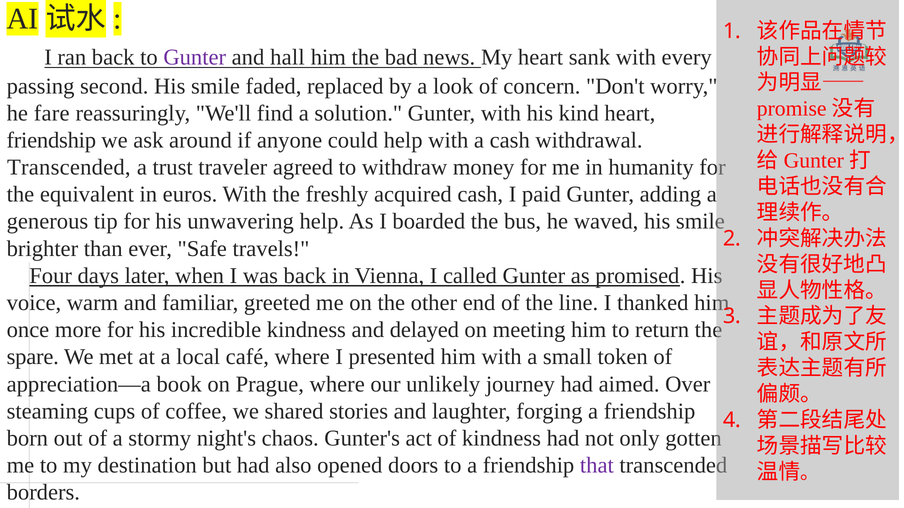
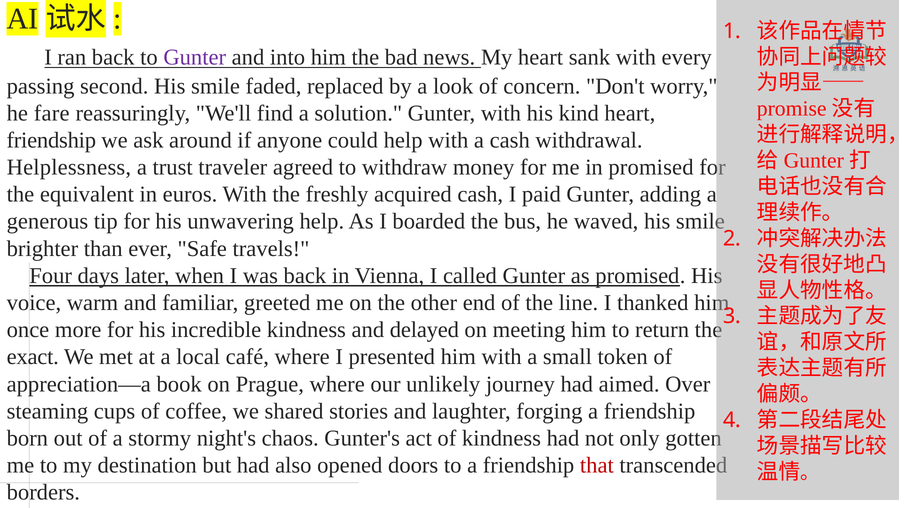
hall: hall -> into (288, 58)
Transcended: Transcended -> Helplessness (69, 168)
in humanity: humanity -> promised (651, 168)
spare: spare -> exact (33, 357)
that colour: purple -> red (597, 466)
